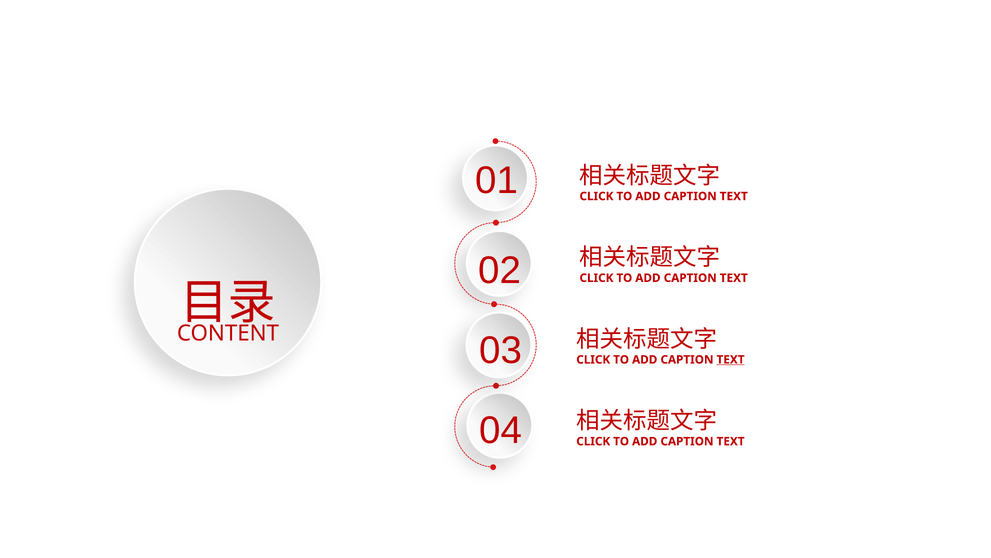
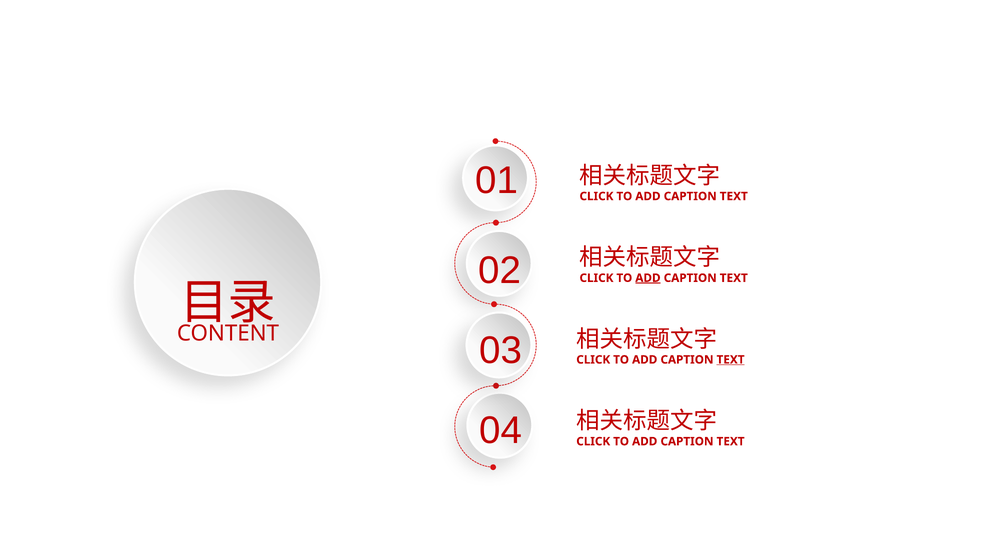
ADD underline: none -> present (648, 278)
